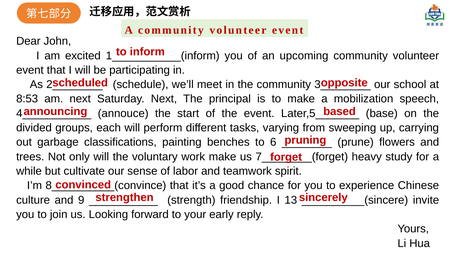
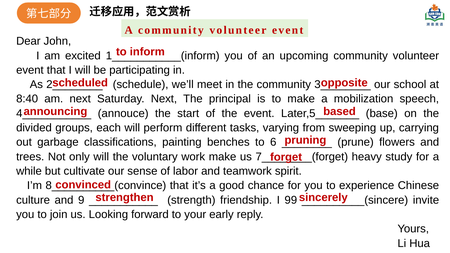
8:53: 8:53 -> 8:40 (27, 99)
13: 13 -> 99 (291, 200)
